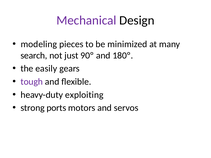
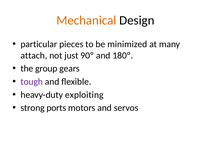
Mechanical colour: purple -> orange (86, 20)
modeling: modeling -> particular (39, 44)
search: search -> attach (34, 56)
easily: easily -> group (46, 69)
